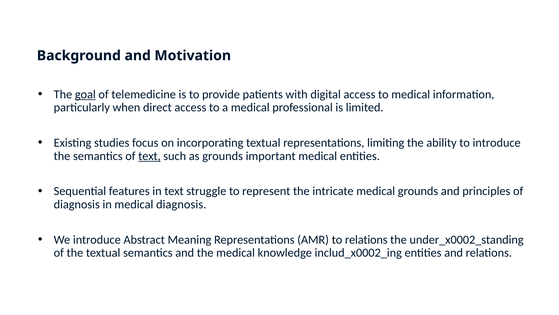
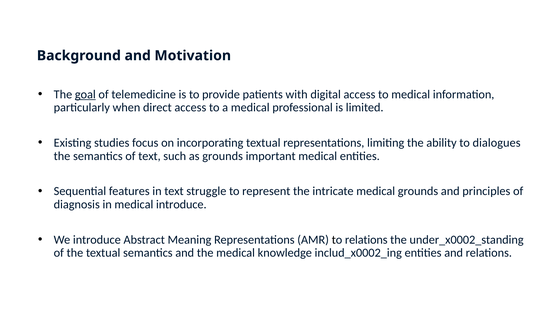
to introduce: introduce -> dialogues (497, 143)
text underline: present -> none (149, 156)
medical diagnosis: diagnosis -> introduce (181, 204)
